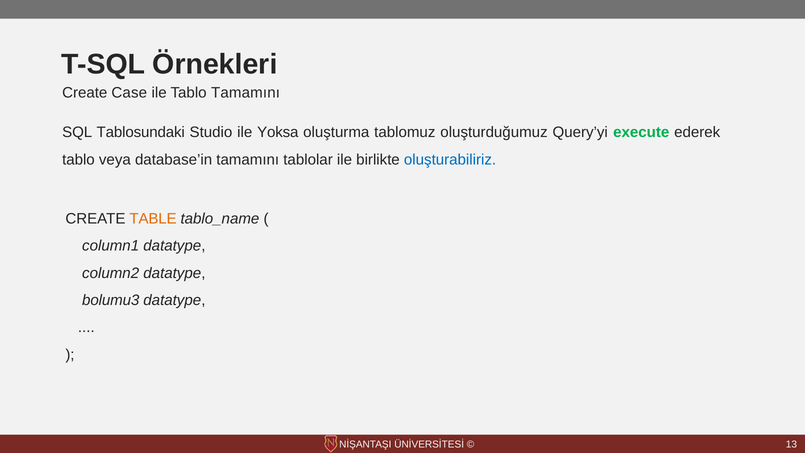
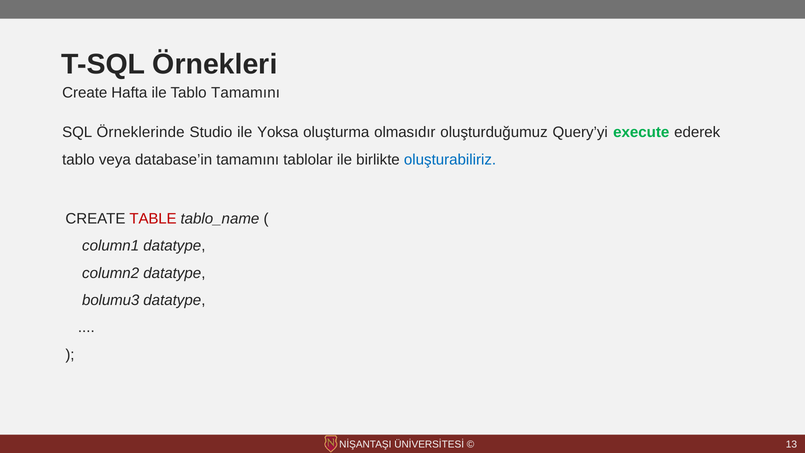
Case: Case -> Hafta (129, 93)
Tablosundaki: Tablosundaki -> Örneklerinde (141, 132)
tablomuz: tablomuz -> olmasıdır (405, 132)
TABLE colour: orange -> red (153, 219)
